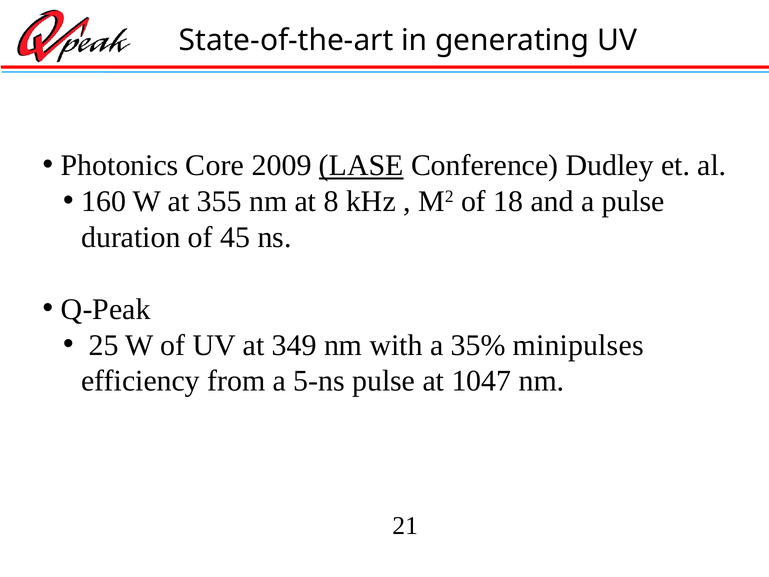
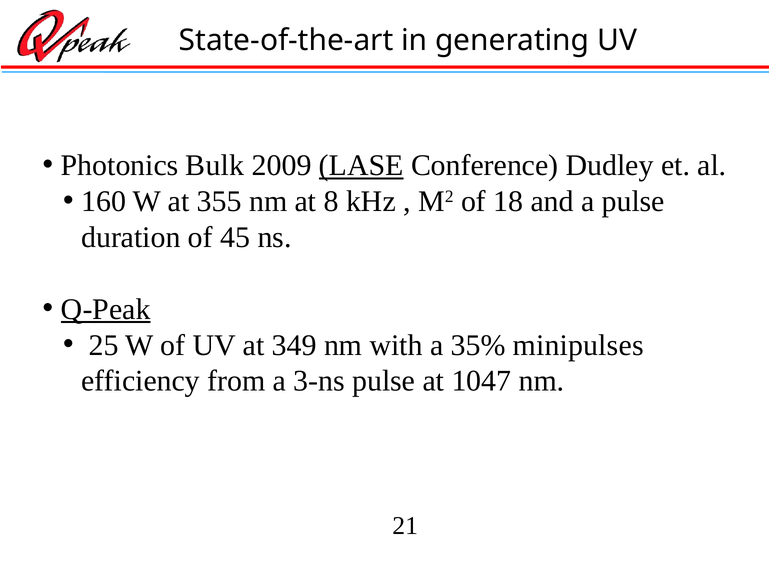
Core: Core -> Bulk (215, 165)
Q-Peak underline: none -> present (106, 309)
5-ns: 5-ns -> 3-ns (319, 381)
